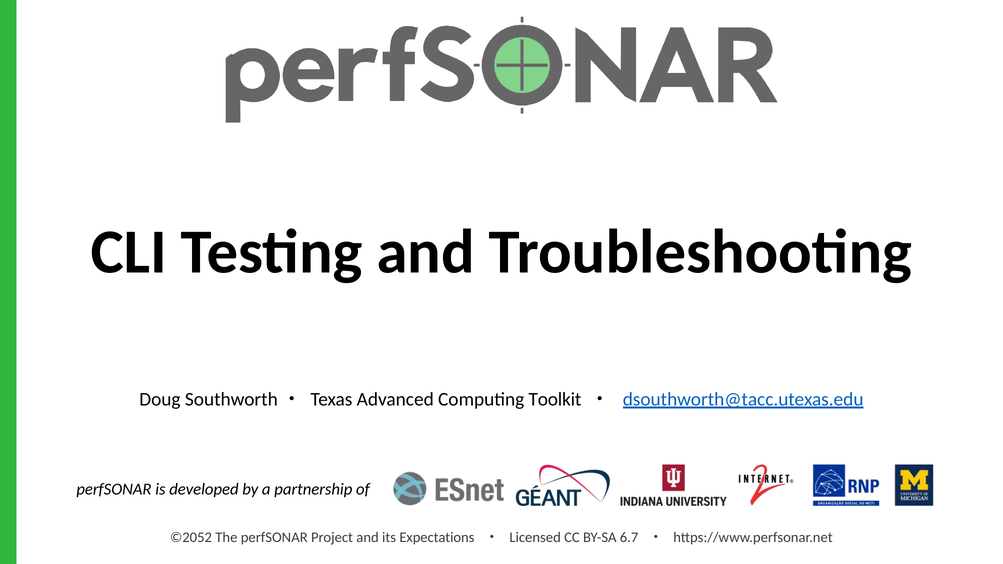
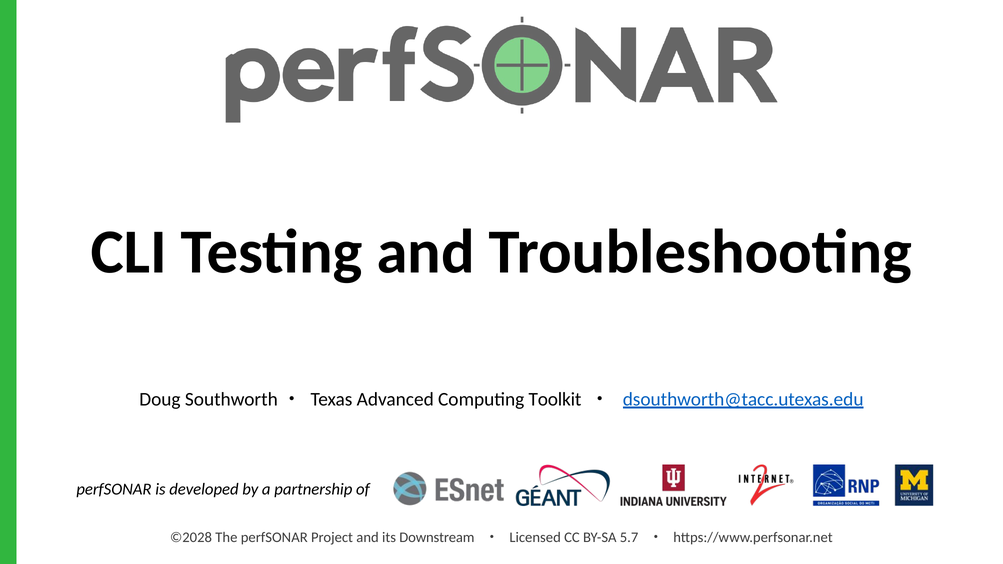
©2052: ©2052 -> ©2028 (191, 538)
Expectations: Expectations -> Downstream (437, 538)
6.7: 6.7 -> 5.7 (629, 538)
